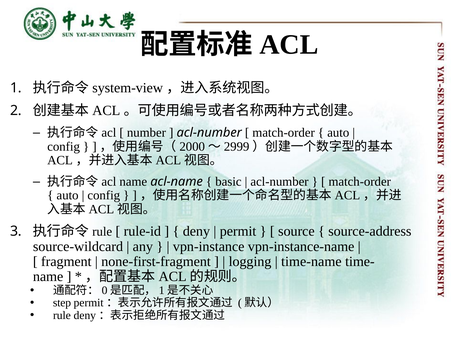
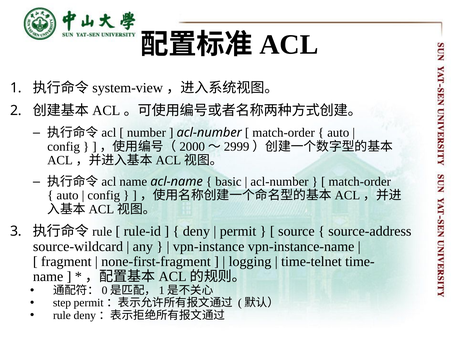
time-name: time-name -> time-telnet (311, 262)
